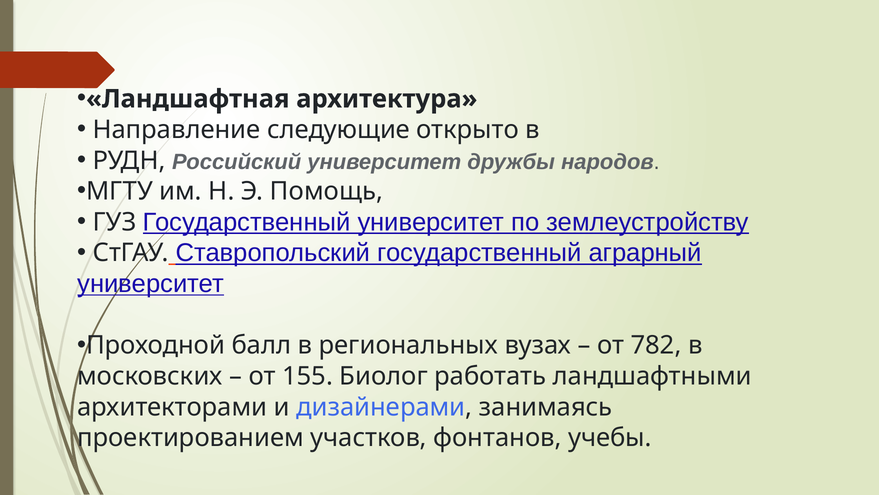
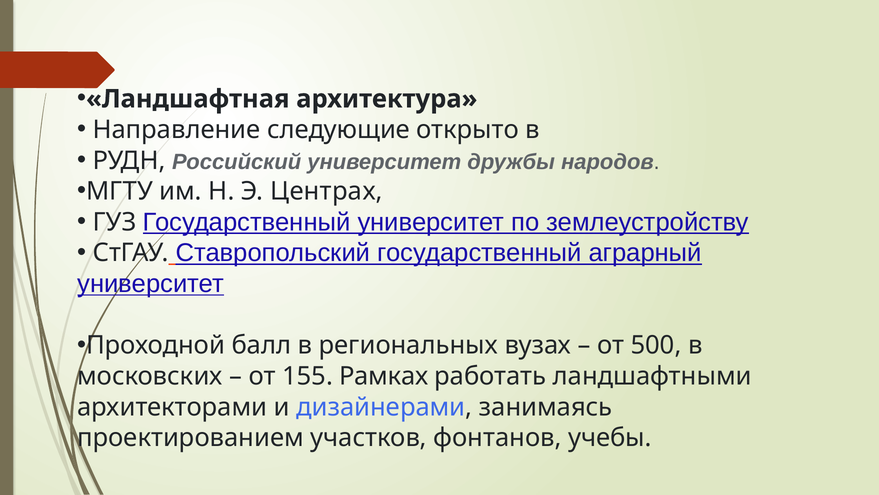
Помощь: Помощь -> Центрах (327, 191)
782: 782 -> 500 (656, 345)
Биолог: Биолог -> Рамках (384, 376)
